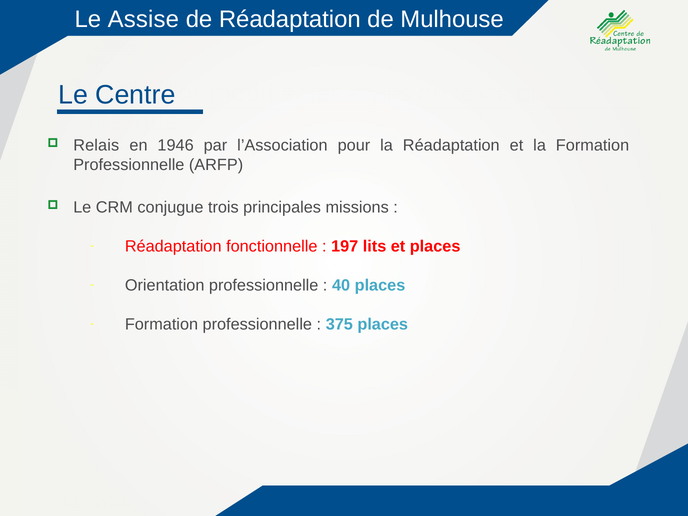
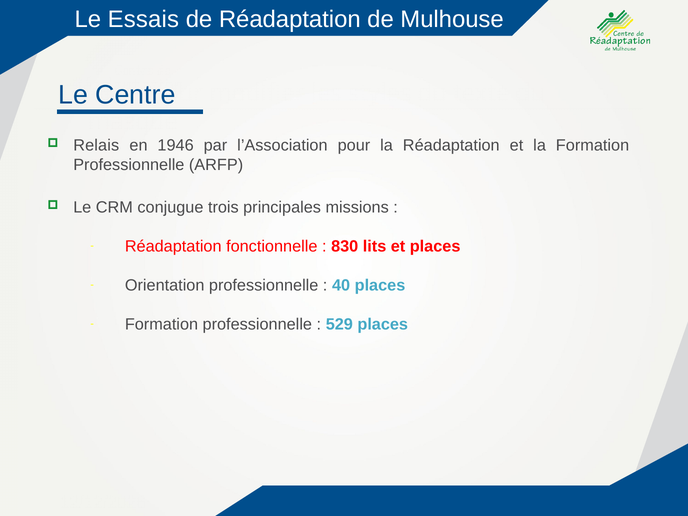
Assise: Assise -> Essais (143, 20)
197: 197 -> 830 (345, 246)
375: 375 -> 529 (339, 324)
